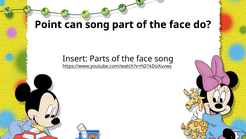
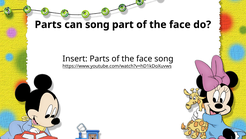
Point: Point -> Parts (48, 25)
